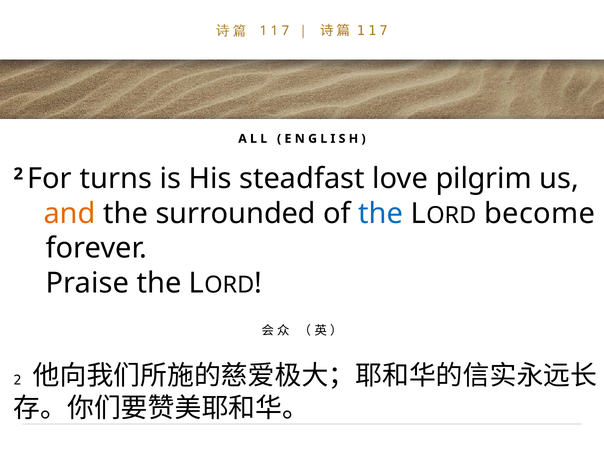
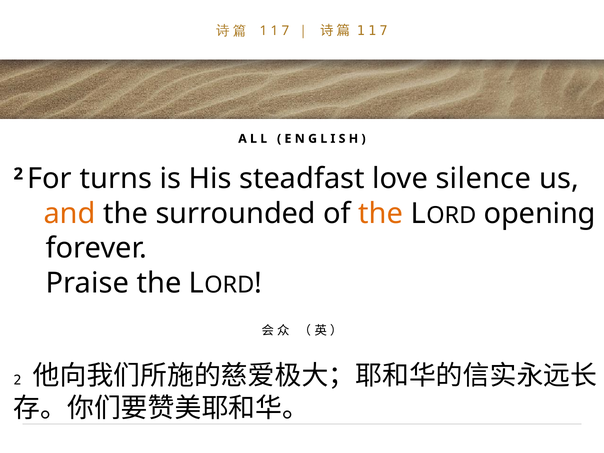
pilgrim: pilgrim -> silence (483, 179)
the colour: blue -> orange (381, 213)
become: become -> opening (540, 213)
